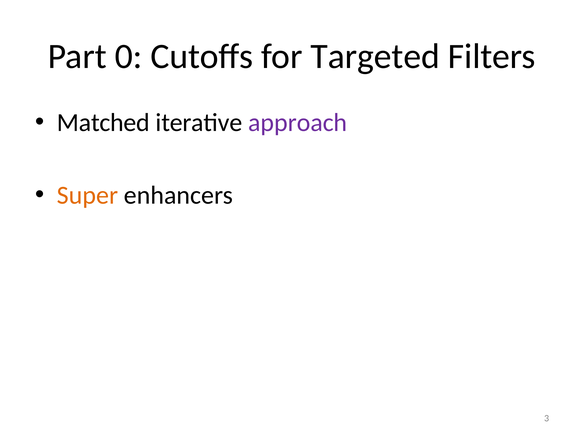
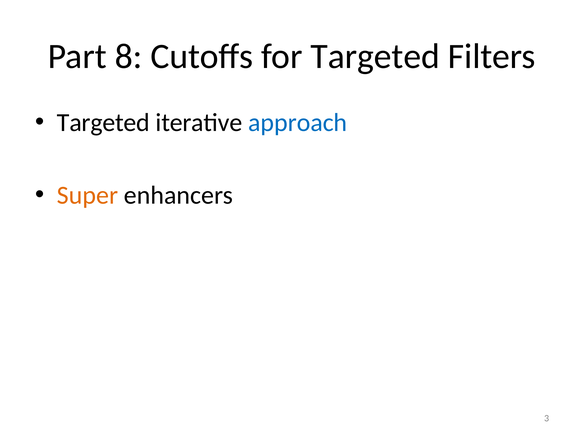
0: 0 -> 8 (129, 57)
Matched: Matched -> Targeted (103, 123)
approach colour: purple -> blue (298, 123)
